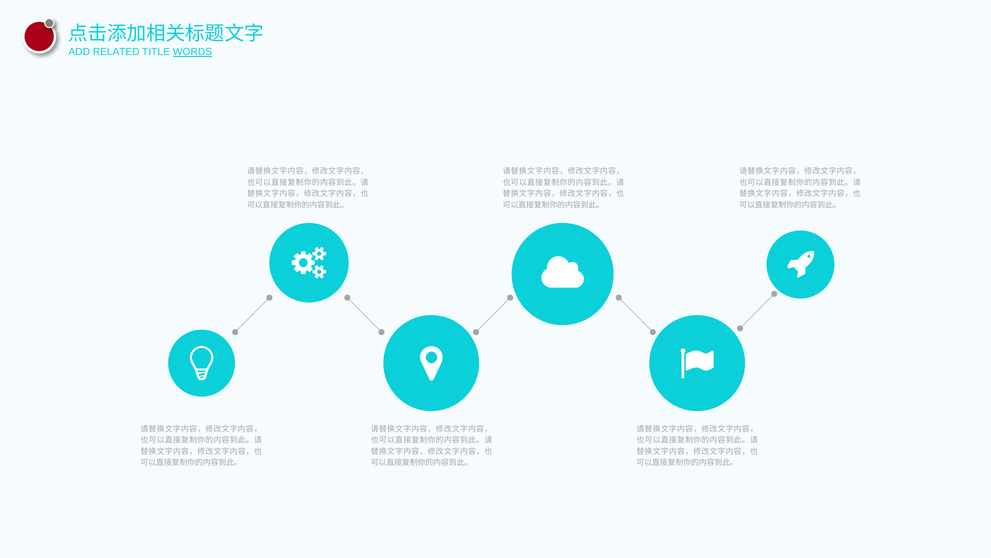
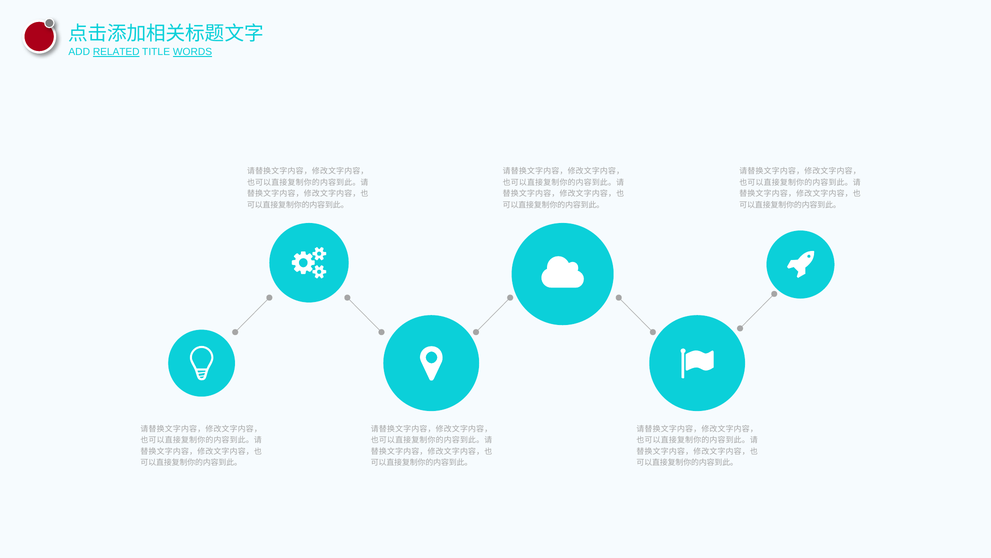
RELATED underline: none -> present (116, 52)
